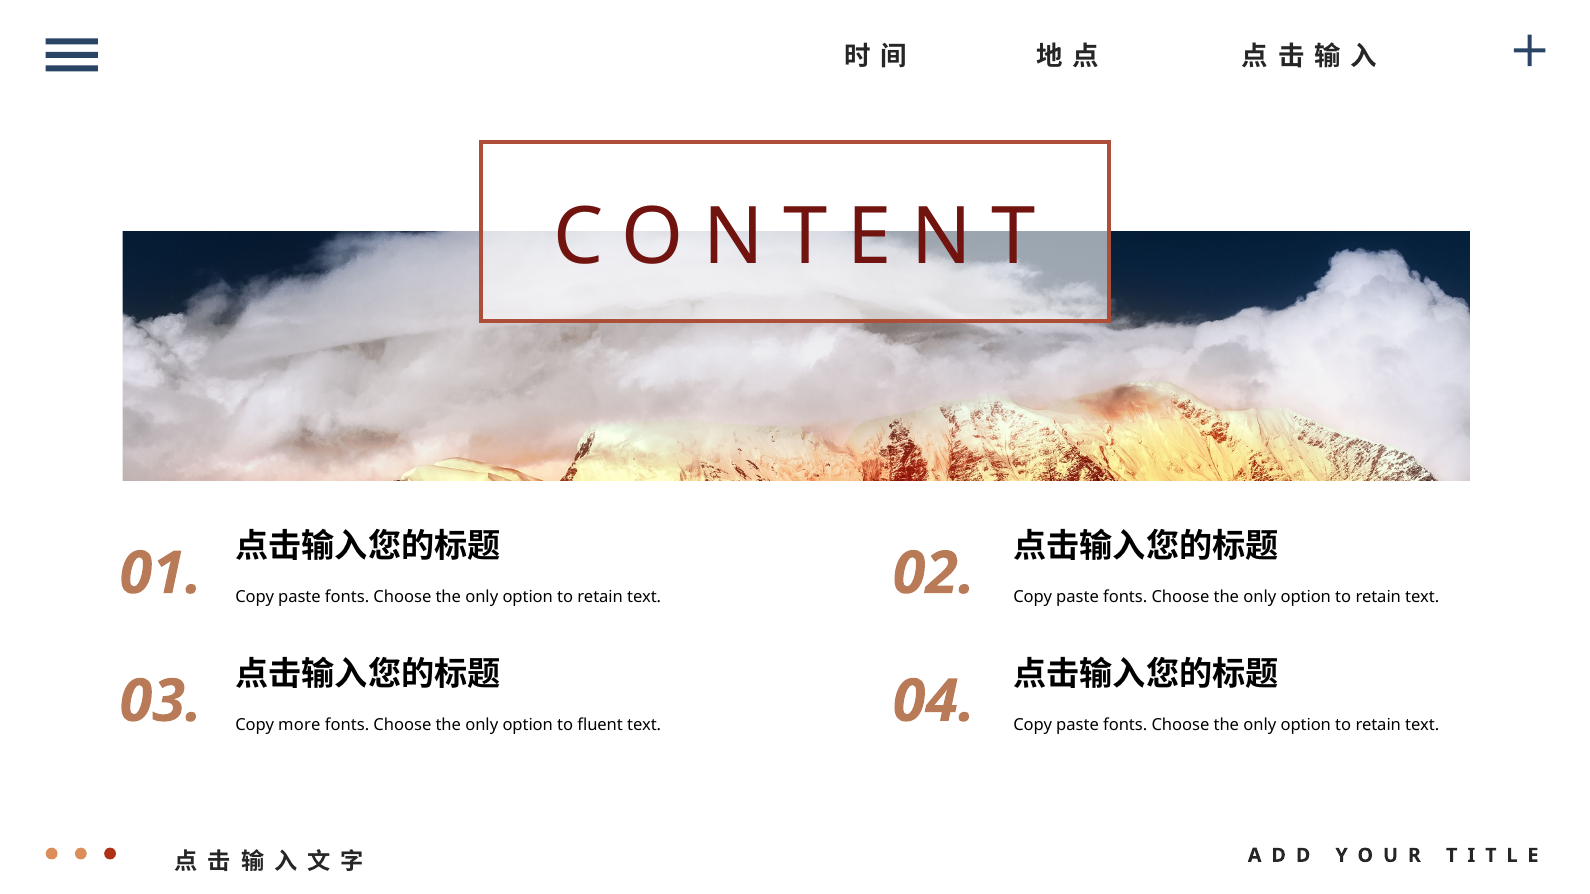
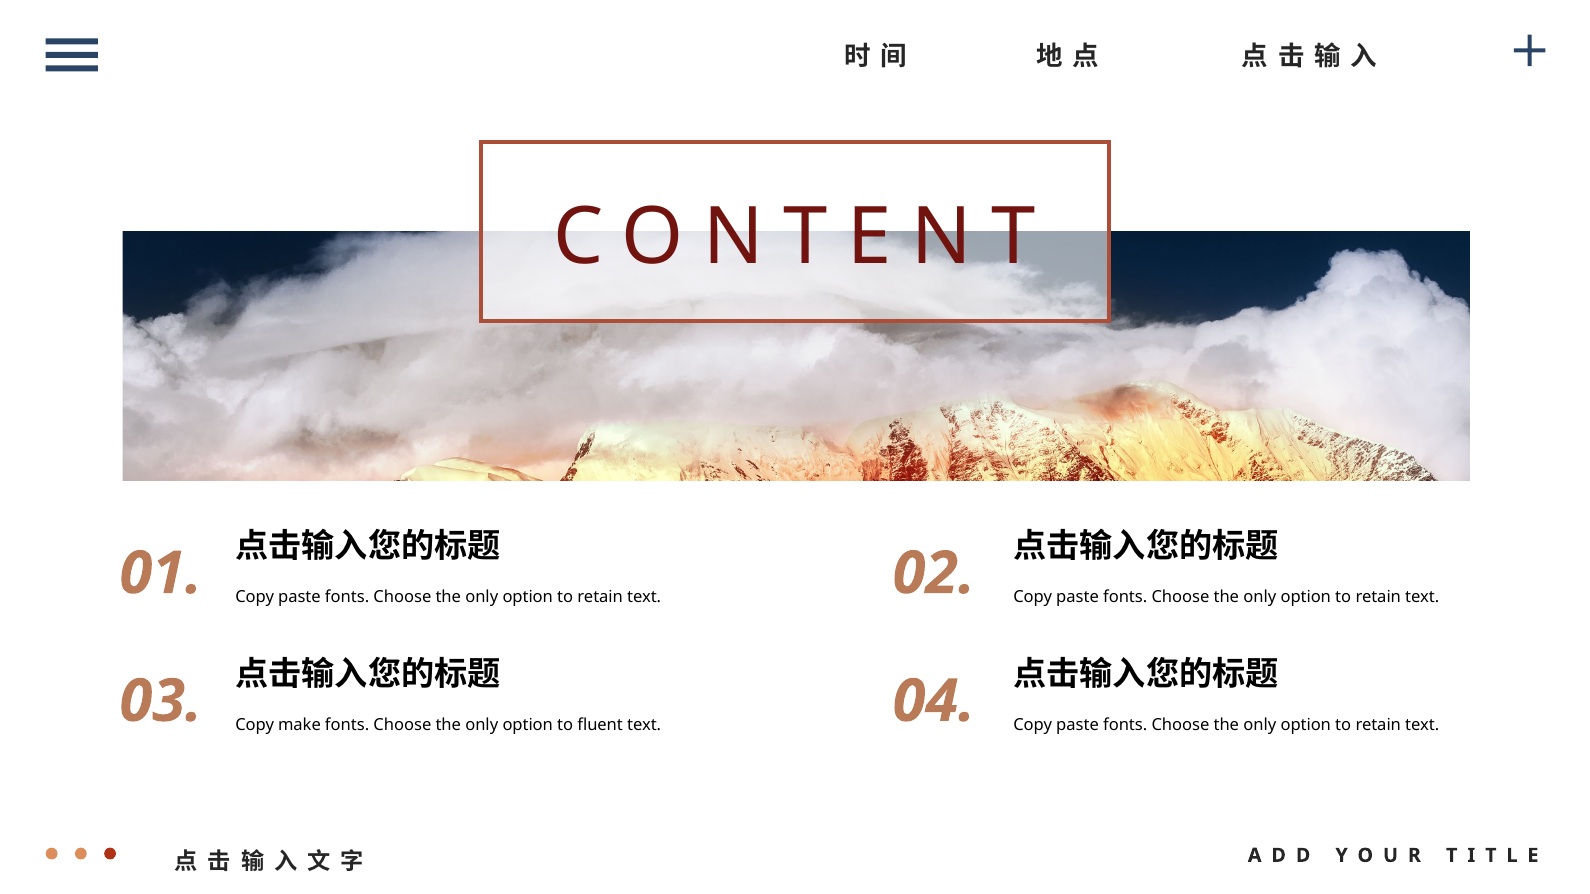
more: more -> make (299, 725)
